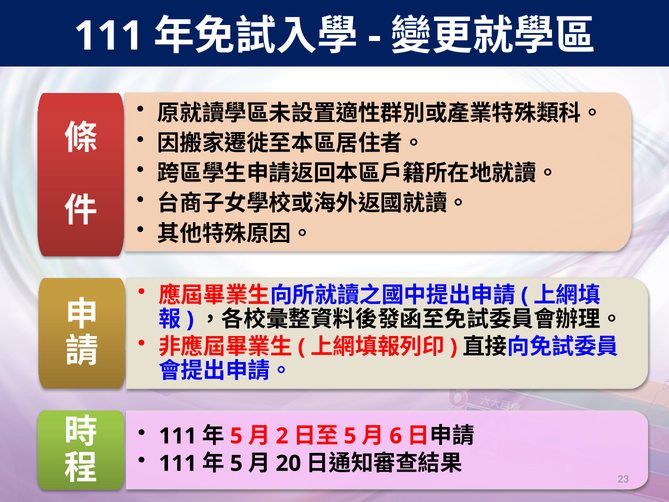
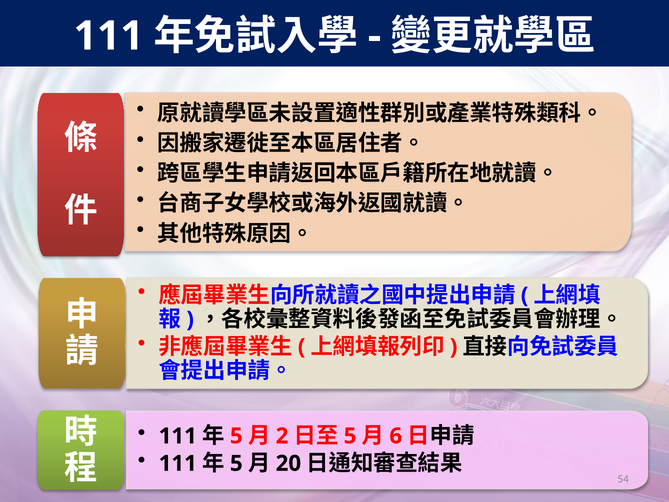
23: 23 -> 54 (623, 479)
